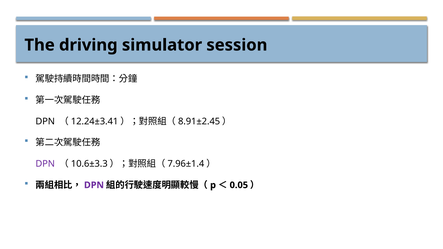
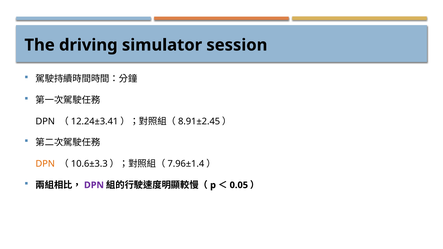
DPN colour: purple -> orange (45, 164)
